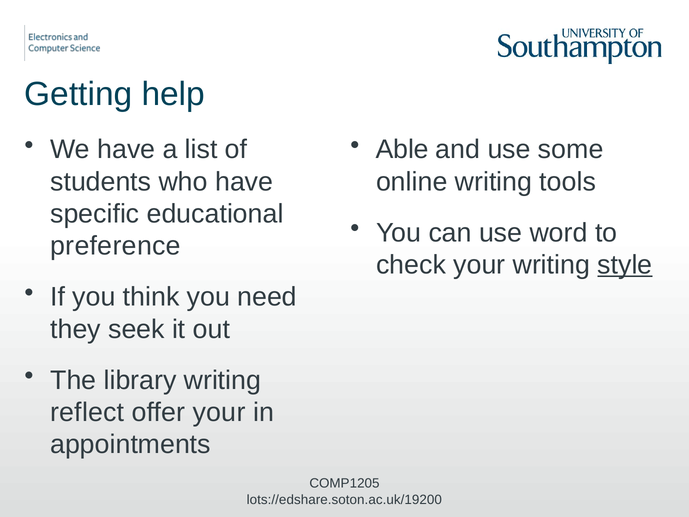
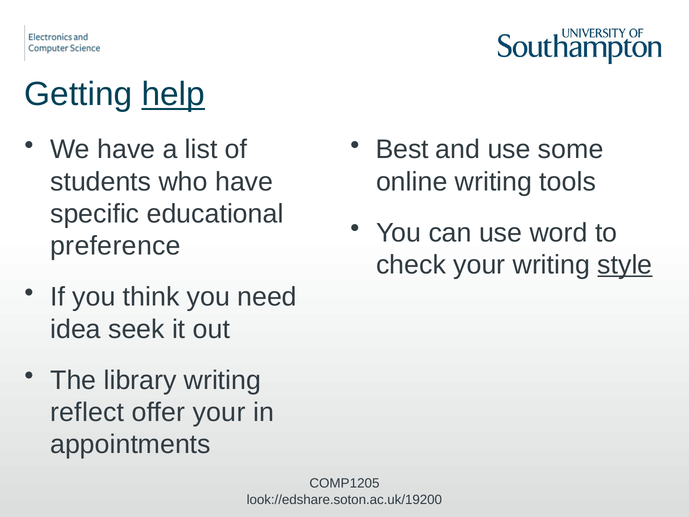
help underline: none -> present (173, 94)
Able: Able -> Best (402, 150)
they: they -> idea (76, 329)
lots://edshare.soton.ac.uk/19200: lots://edshare.soton.ac.uk/19200 -> look://edshare.soton.ac.uk/19200 (344, 499)
